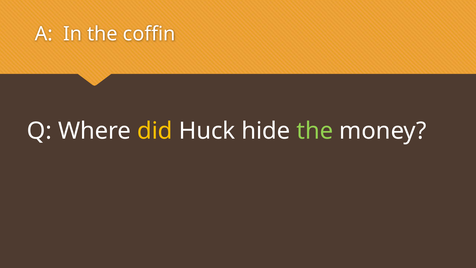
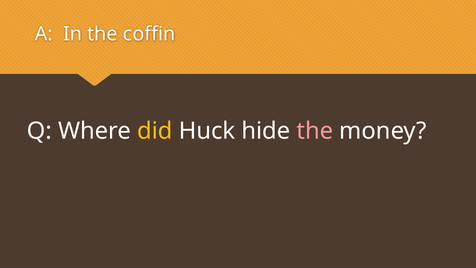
the colour: light green -> pink (315, 131)
